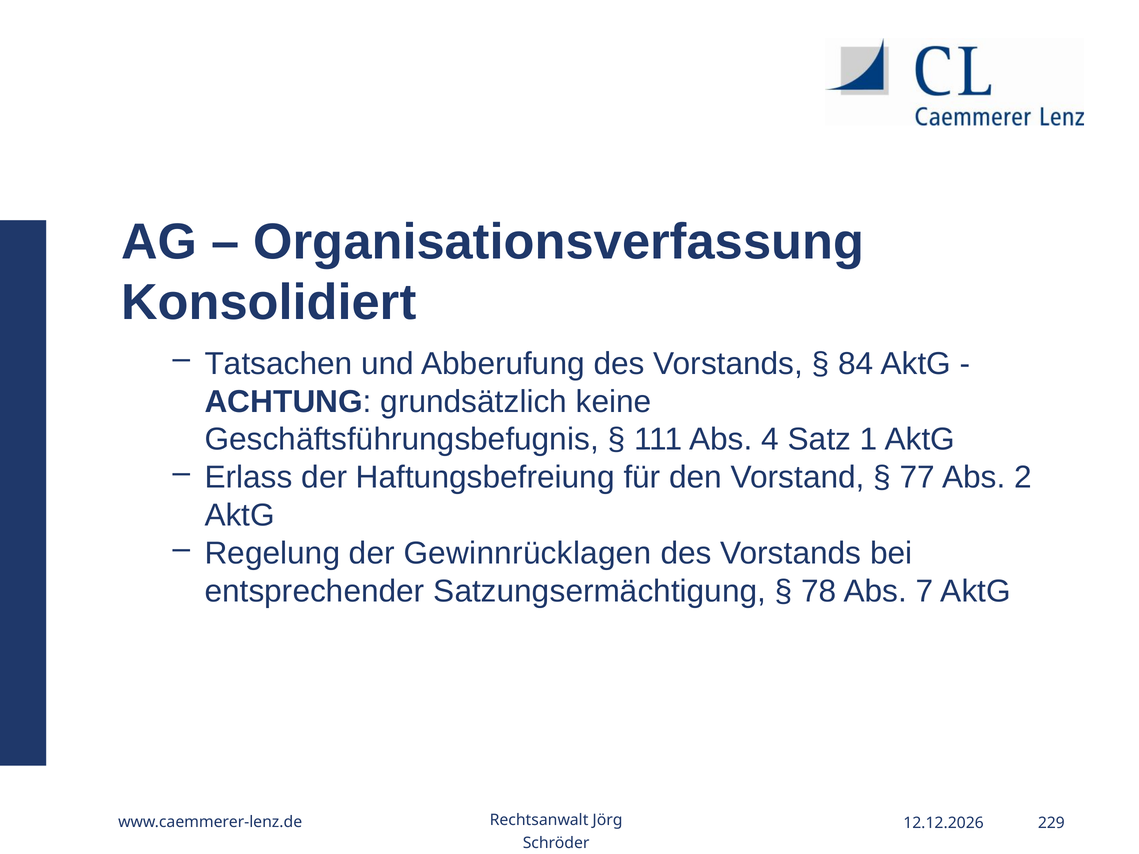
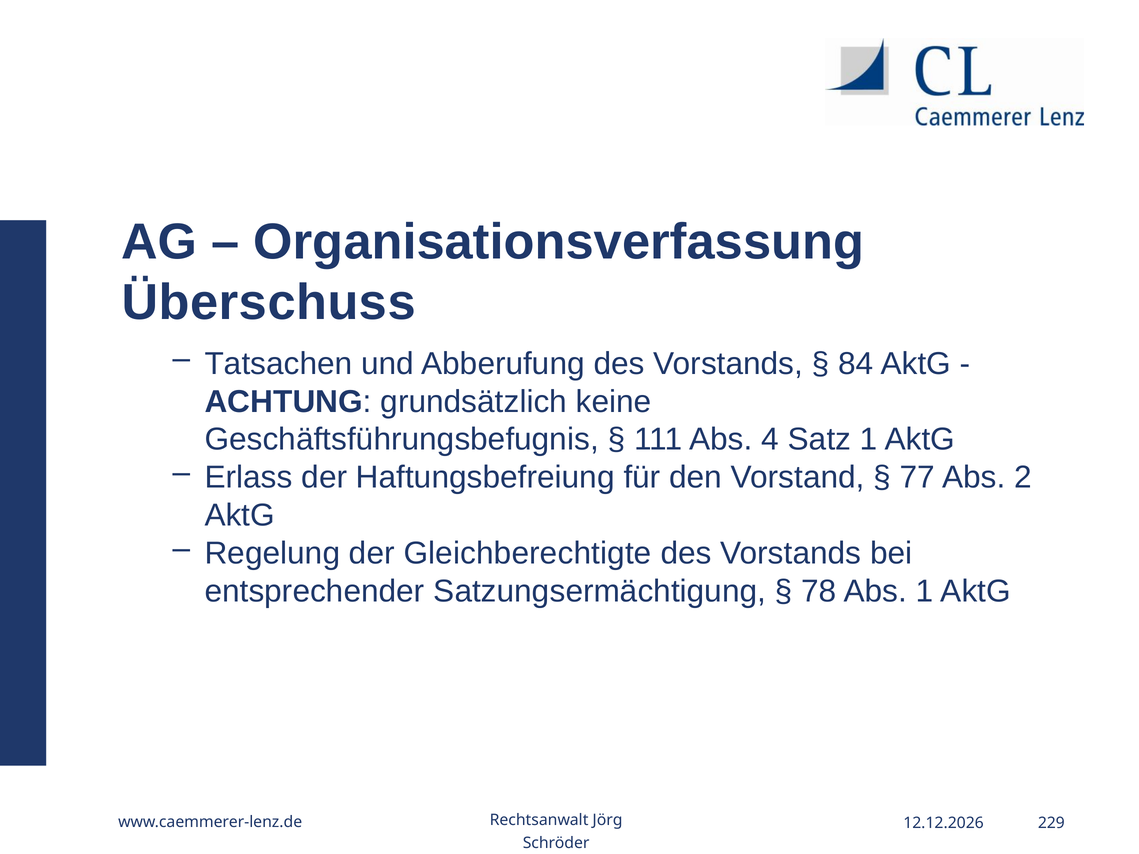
Konsolidiert: Konsolidiert -> Überschuss (269, 303)
Gewinnrücklagen: Gewinnrücklagen -> Gleichberechtigte (528, 554)
Abs 7: 7 -> 1 (925, 592)
